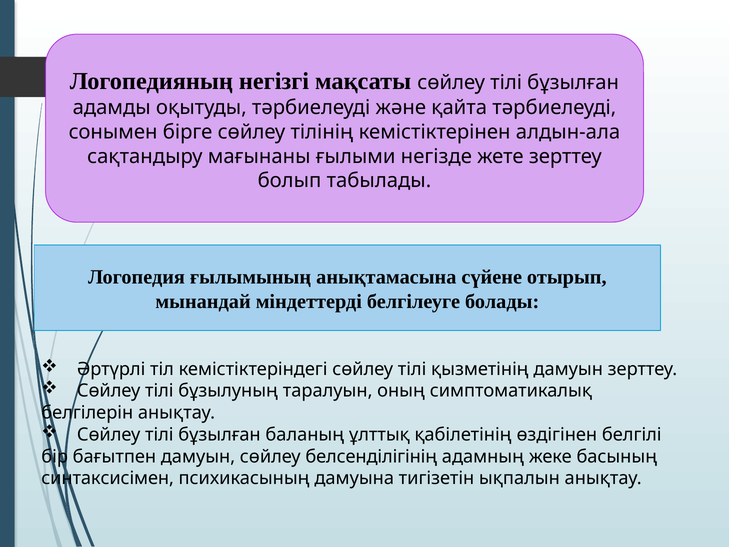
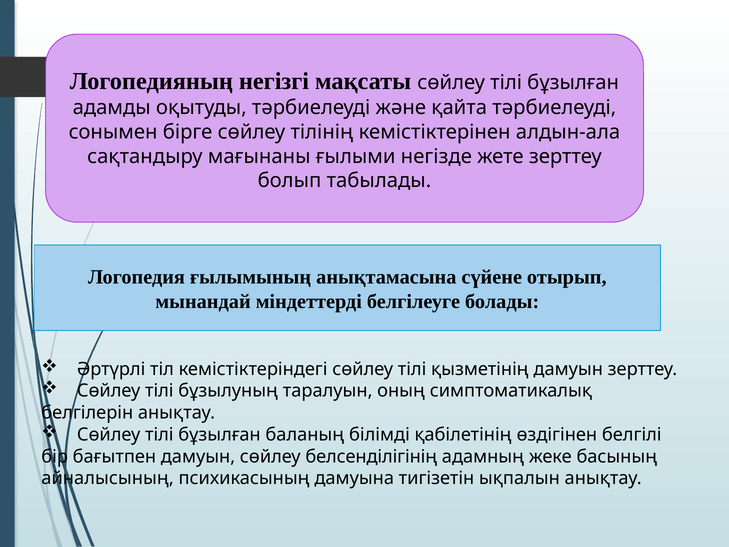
ұлттық: ұлттық -> білімді (379, 434)
синтаксисімен: синтаксисімен -> айналысының (108, 478)
